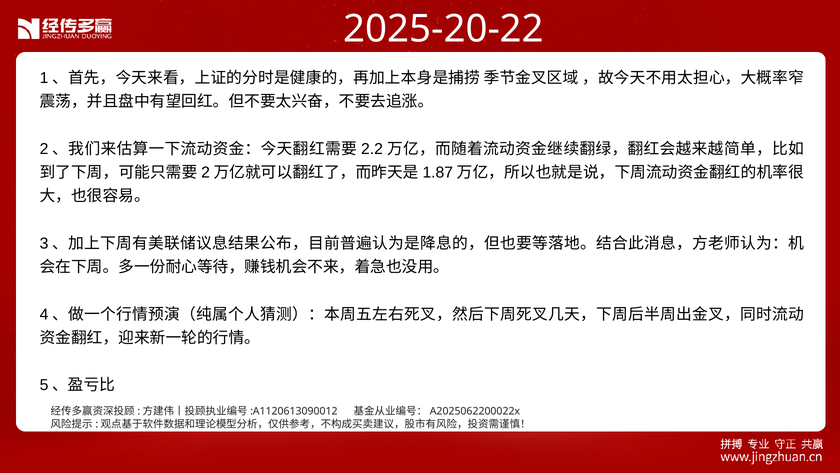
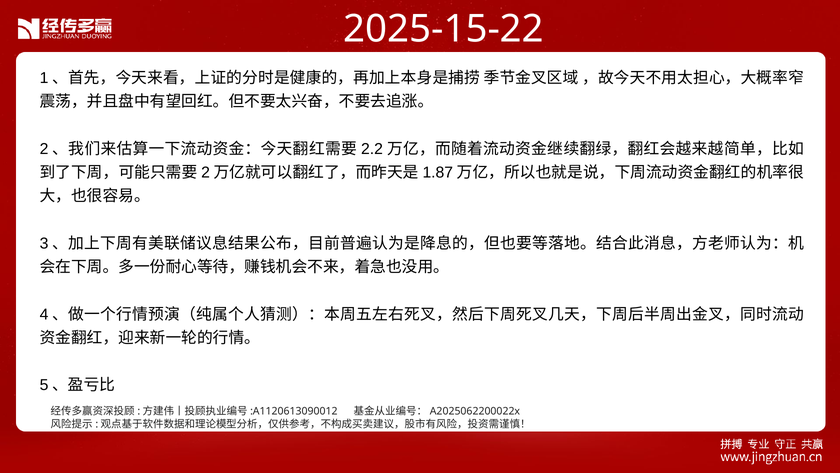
2025-20-22: 2025-20-22 -> 2025-15-22 (444, 29)
